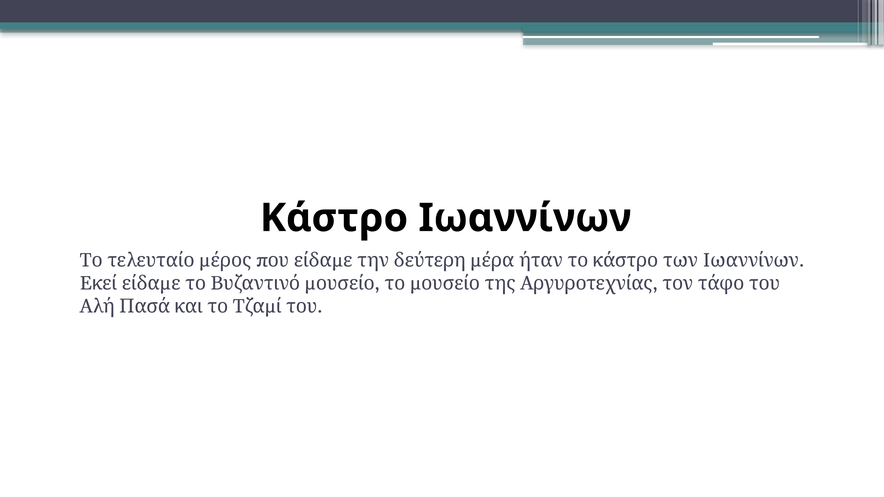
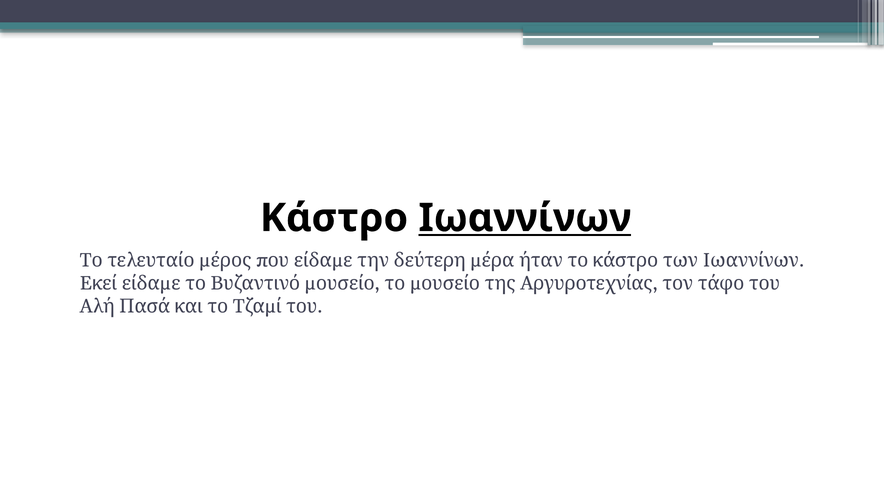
Ιωαννίνων underline: none -> present (525, 218)
